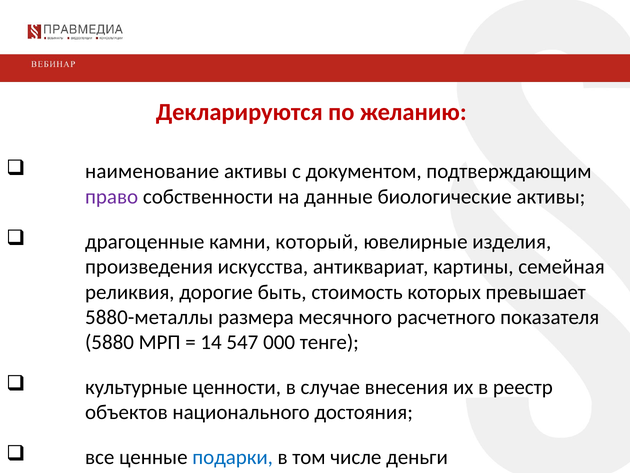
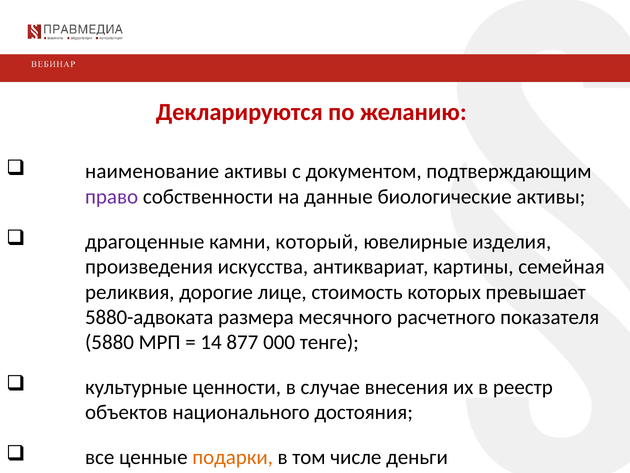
быть: быть -> лице (282, 292)
5880-металлы: 5880-металлы -> 5880-адвоката (149, 317)
547: 547 -> 877 (242, 342)
подарки colour: blue -> orange (233, 457)
